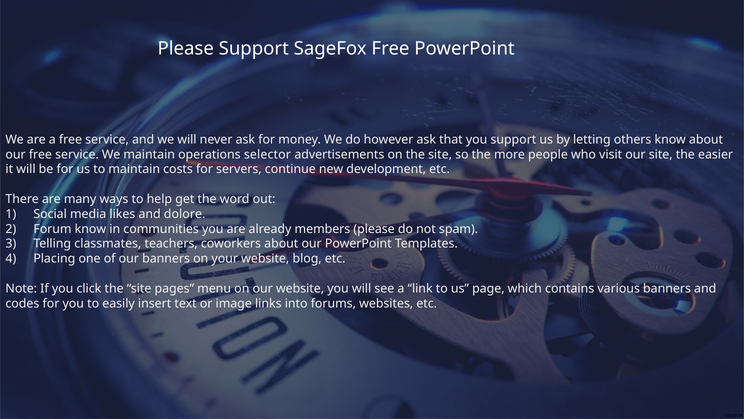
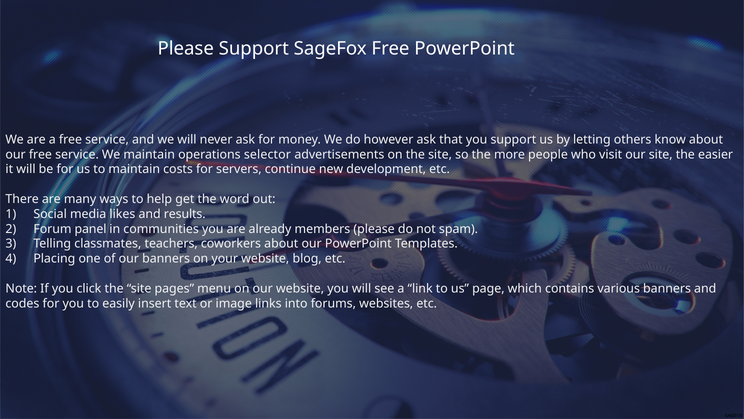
dolore: dolore -> results (185, 214)
Forum know: know -> panel (90, 229)
